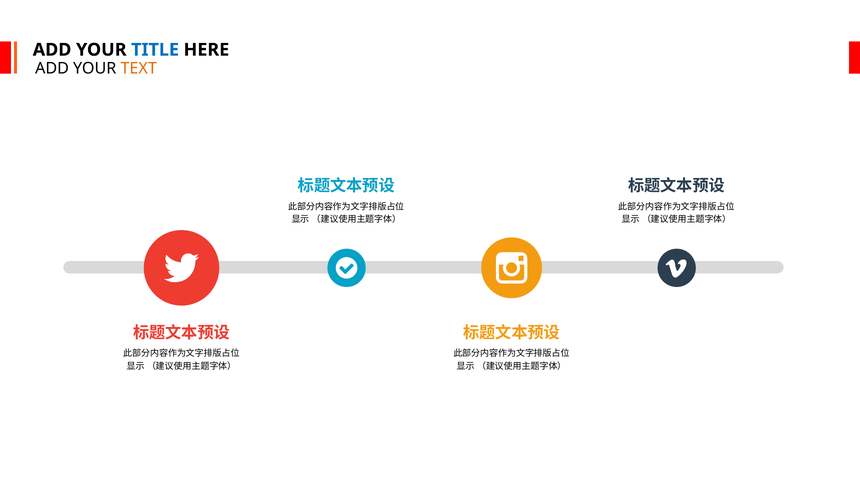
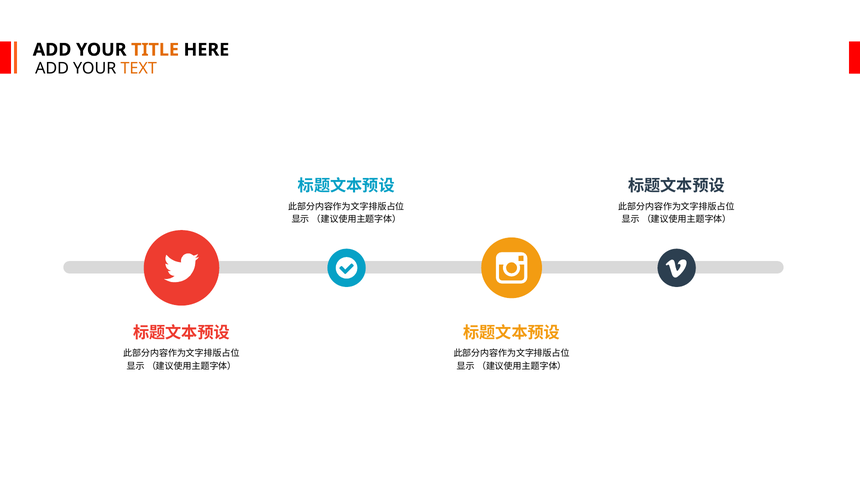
TITLE colour: blue -> orange (155, 50)
